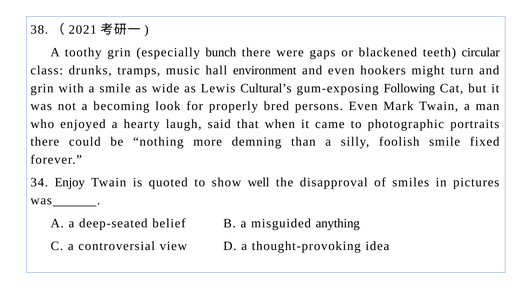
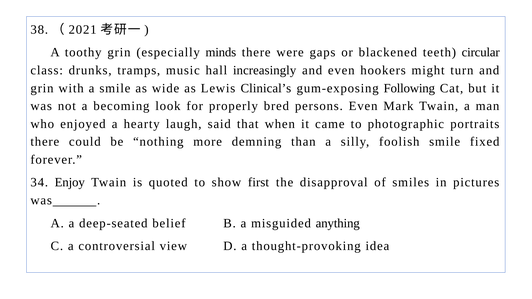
bunch: bunch -> minds (221, 52)
environment: environment -> increasingly (265, 70)
Cultural’s: Cultural’s -> Clinical’s (266, 88)
well: well -> first (258, 183)
